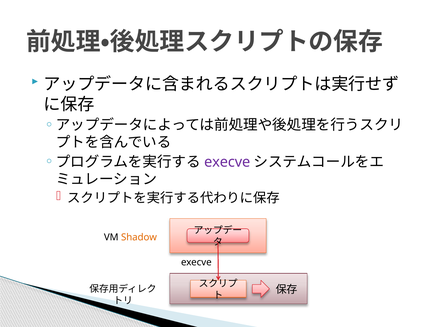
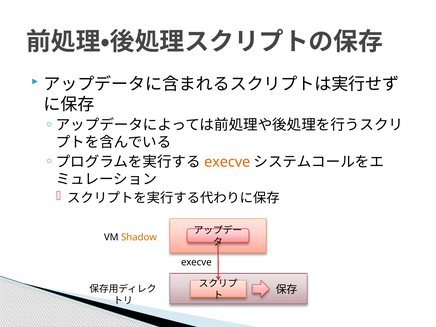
execve colour: purple -> orange (227, 162)
